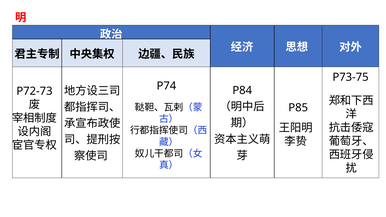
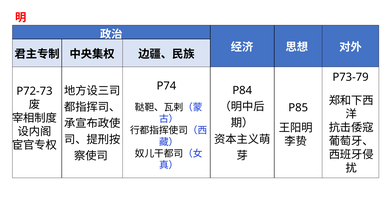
P73-75: P73-75 -> P73-79 (351, 77)
